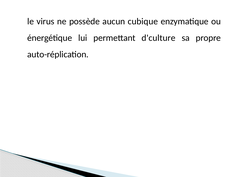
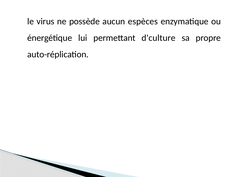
cubique: cubique -> espèces (143, 21)
